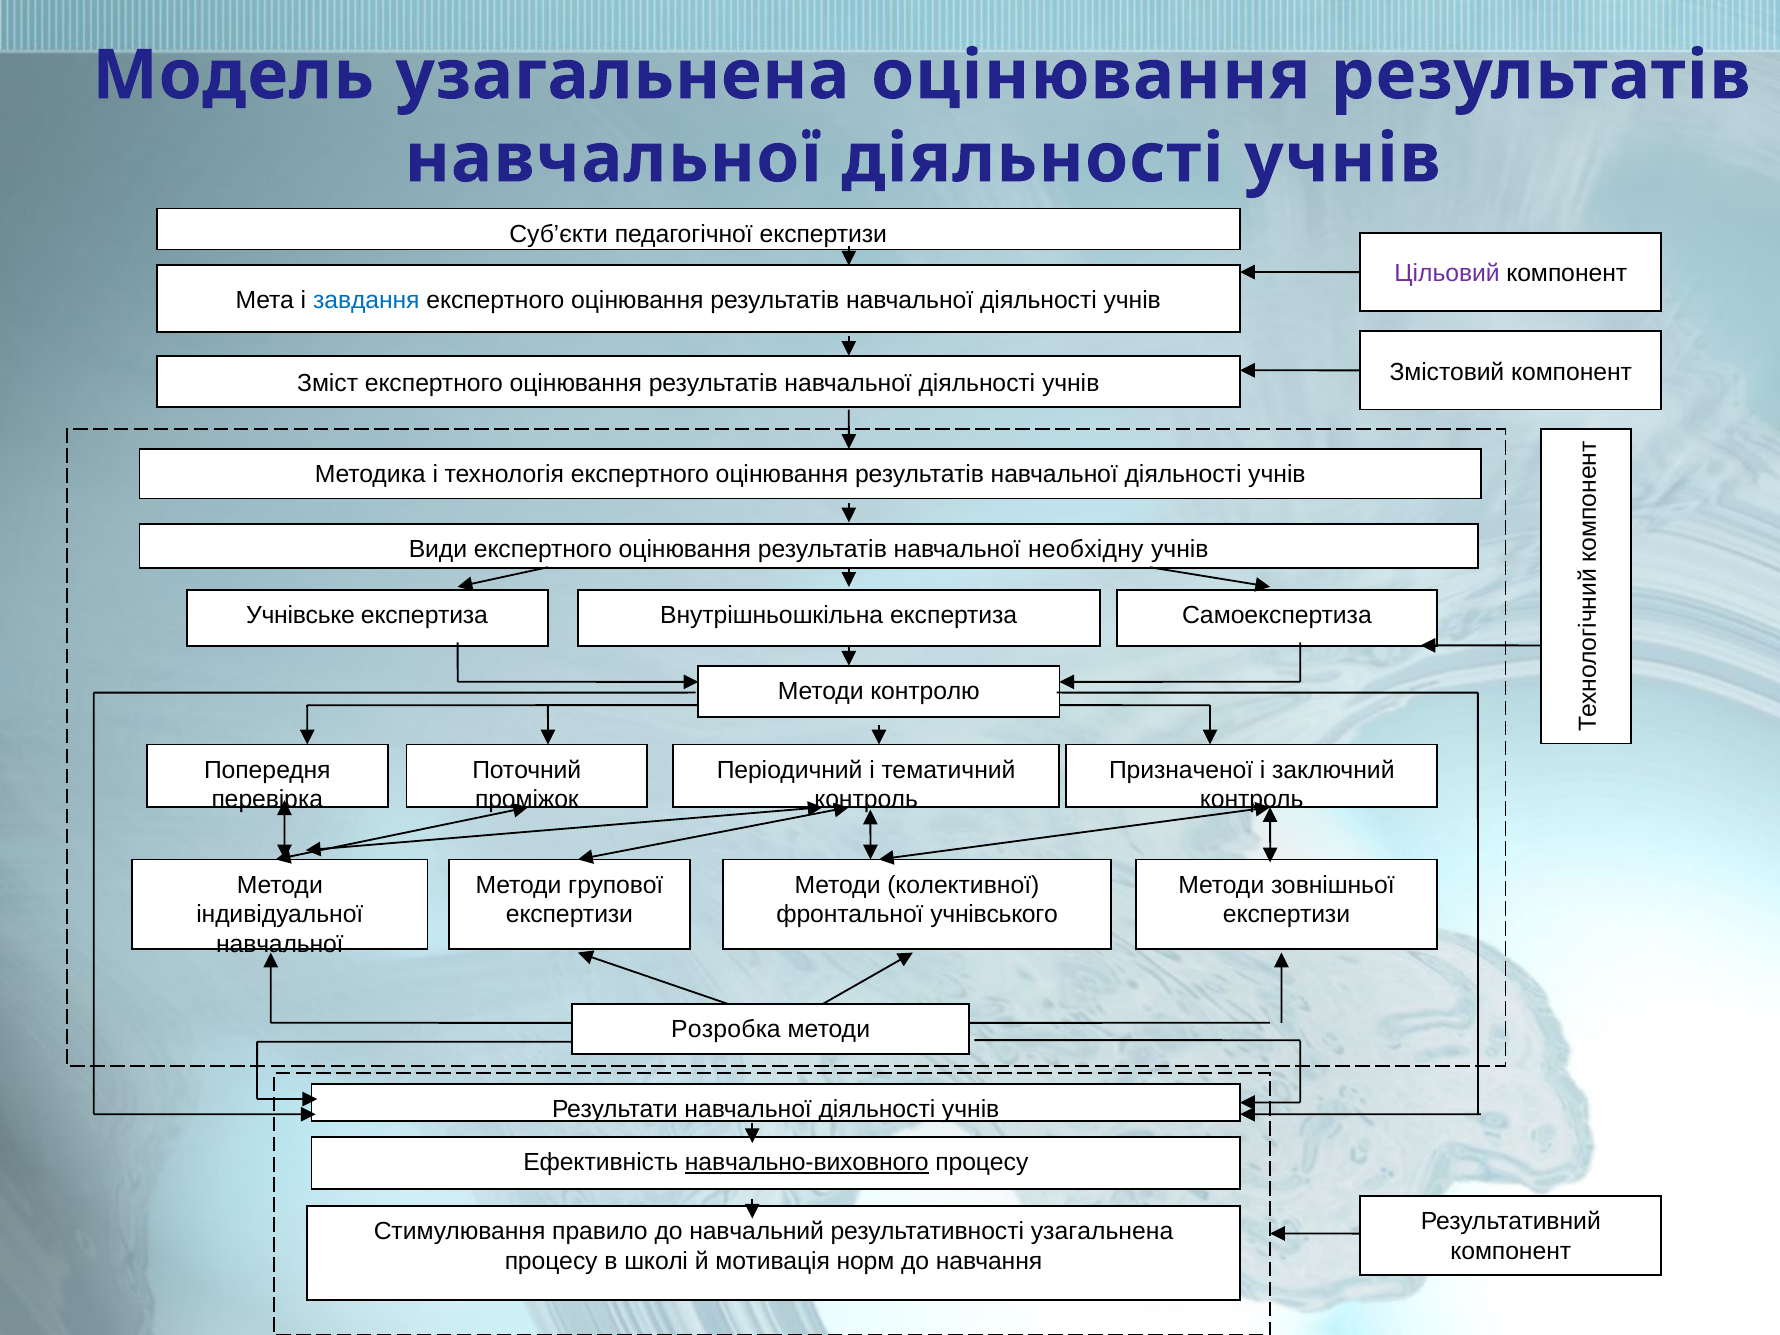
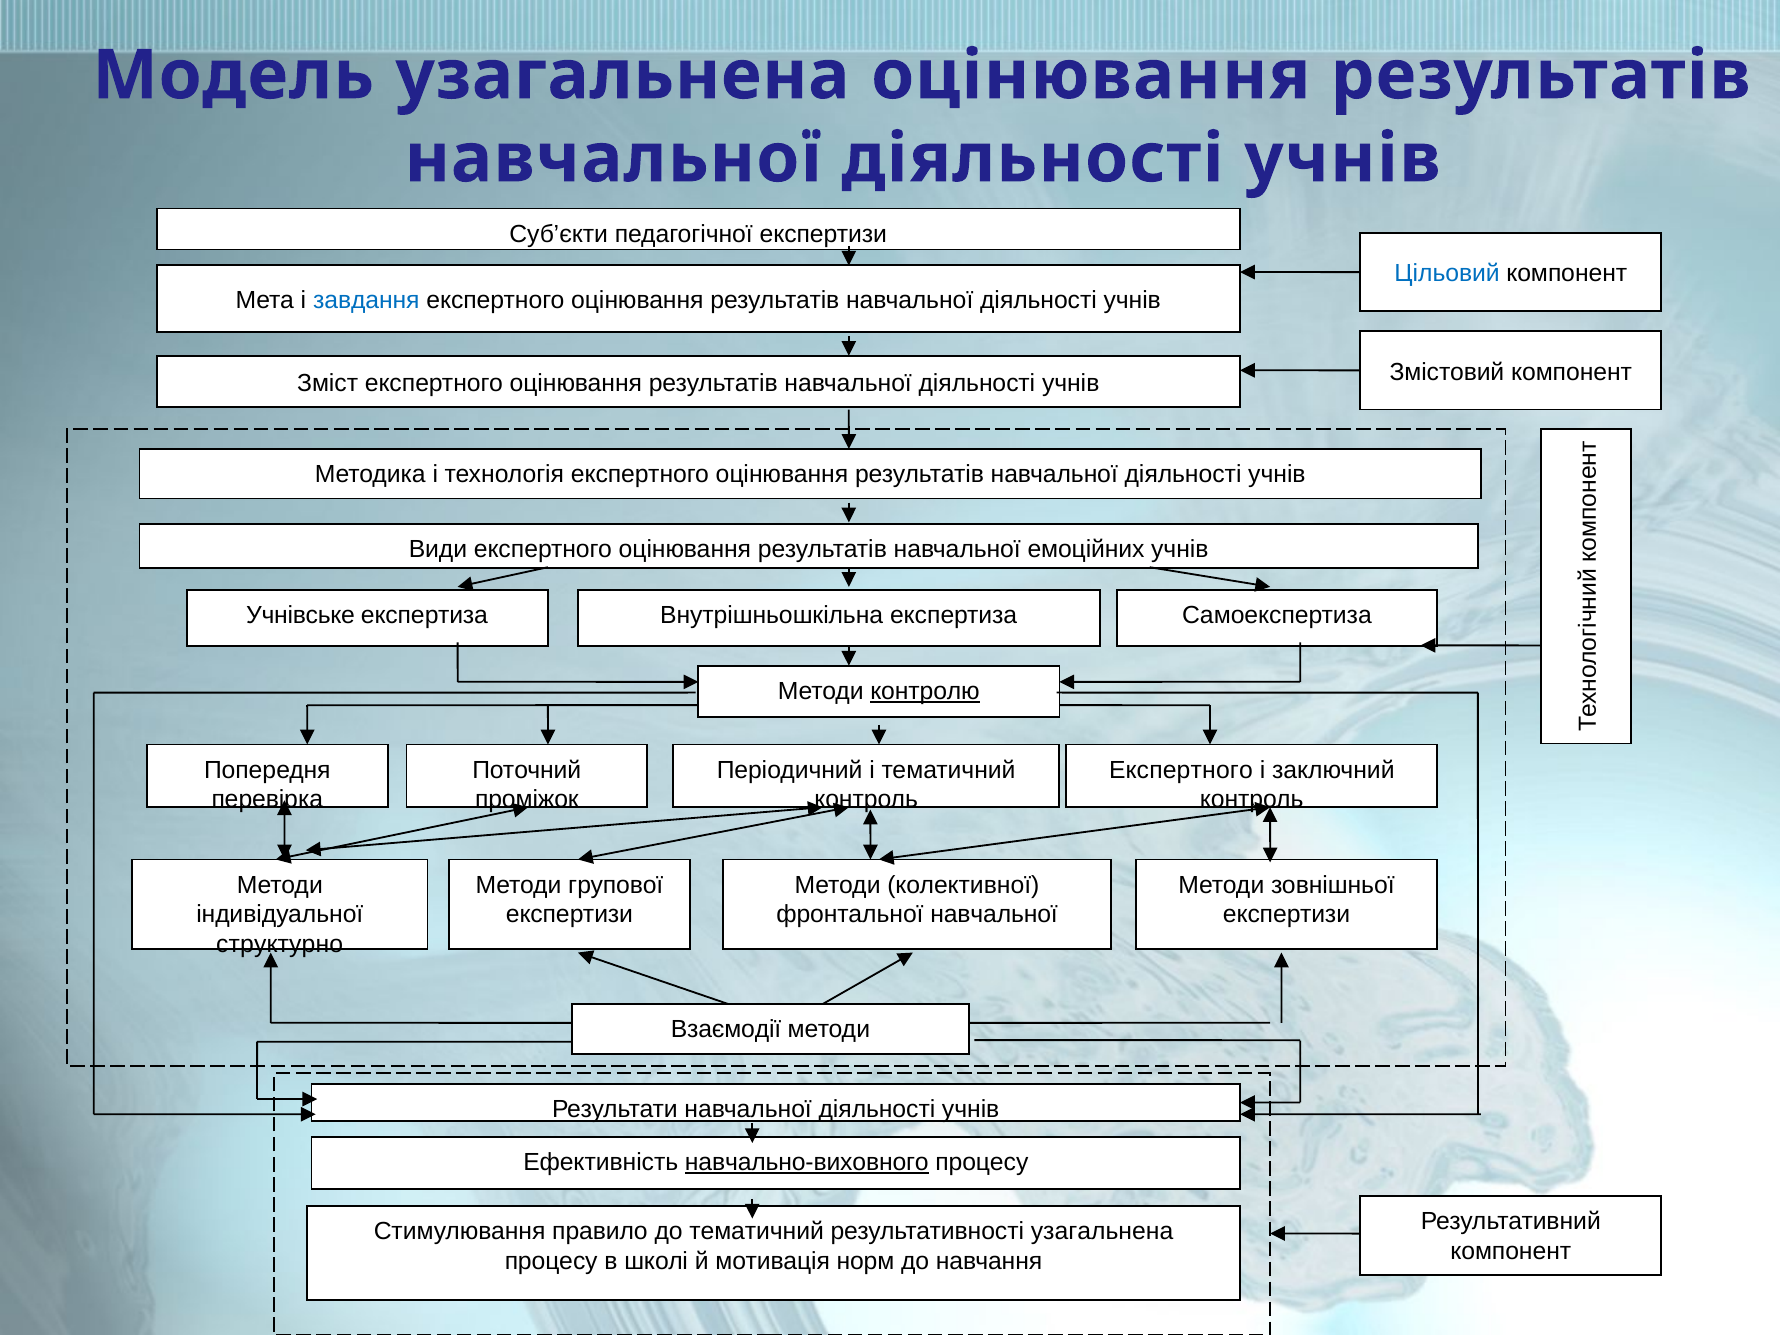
Цільовий colour: purple -> blue (1447, 274)
необхідну: необхідну -> емоційних (1086, 550)
контролю underline: none -> present (925, 691)
Призначеної: Призначеної -> Експертного (1181, 770)
фронтальної учнівського: учнівського -> навчальної (994, 915)
навчальної: навчальної -> структурно (280, 944)
Розробка: Розробка -> Взаємодії (726, 1030)
до навчальний: навчальний -> тематичний (757, 1231)
